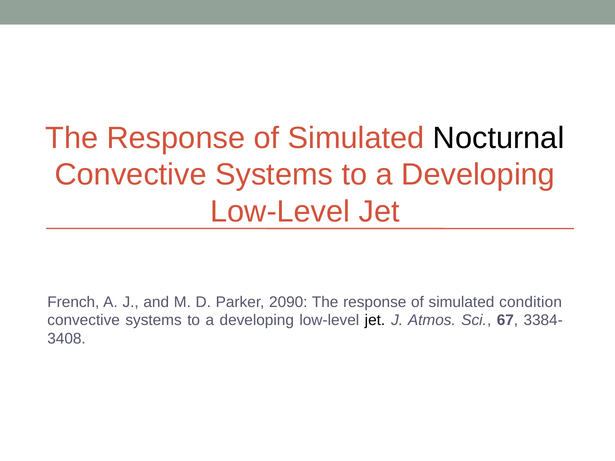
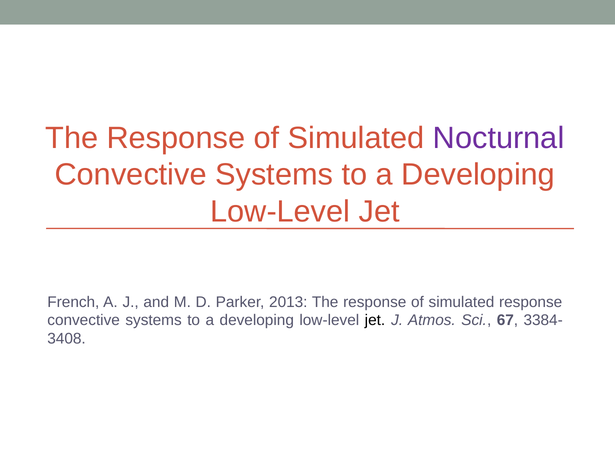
Nocturnal colour: black -> purple (499, 138)
2090: 2090 -> 2013 (288, 302)
simulated condition: condition -> response (531, 302)
